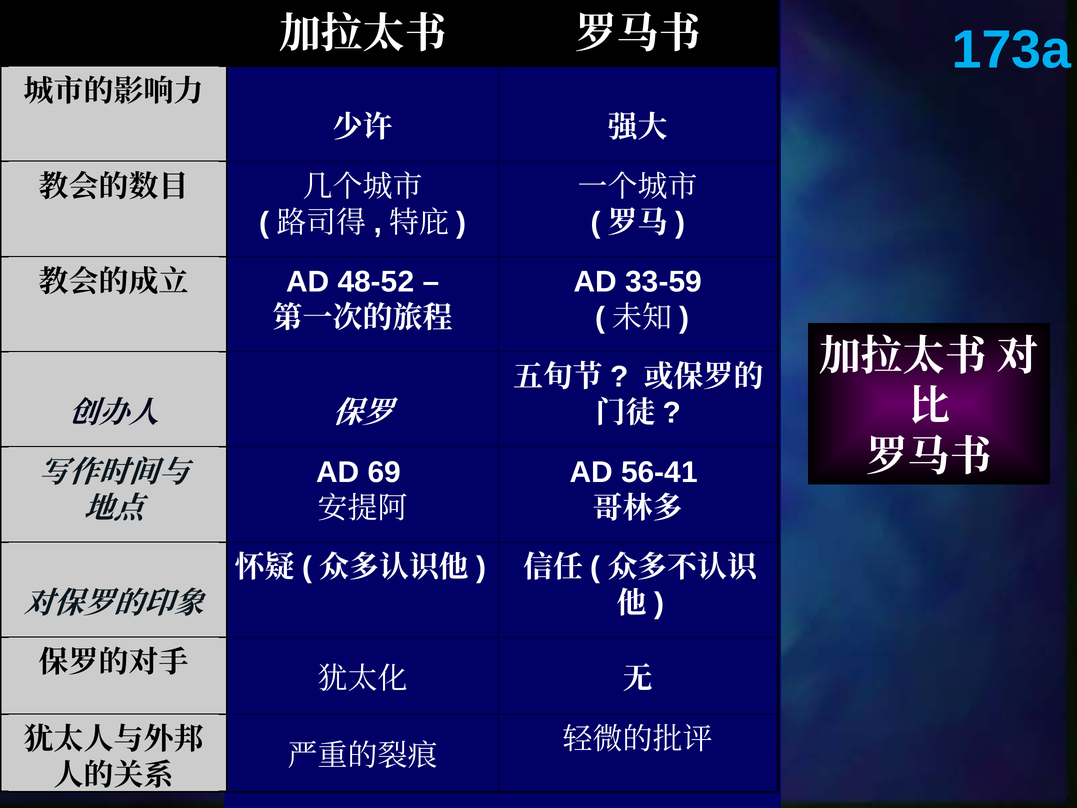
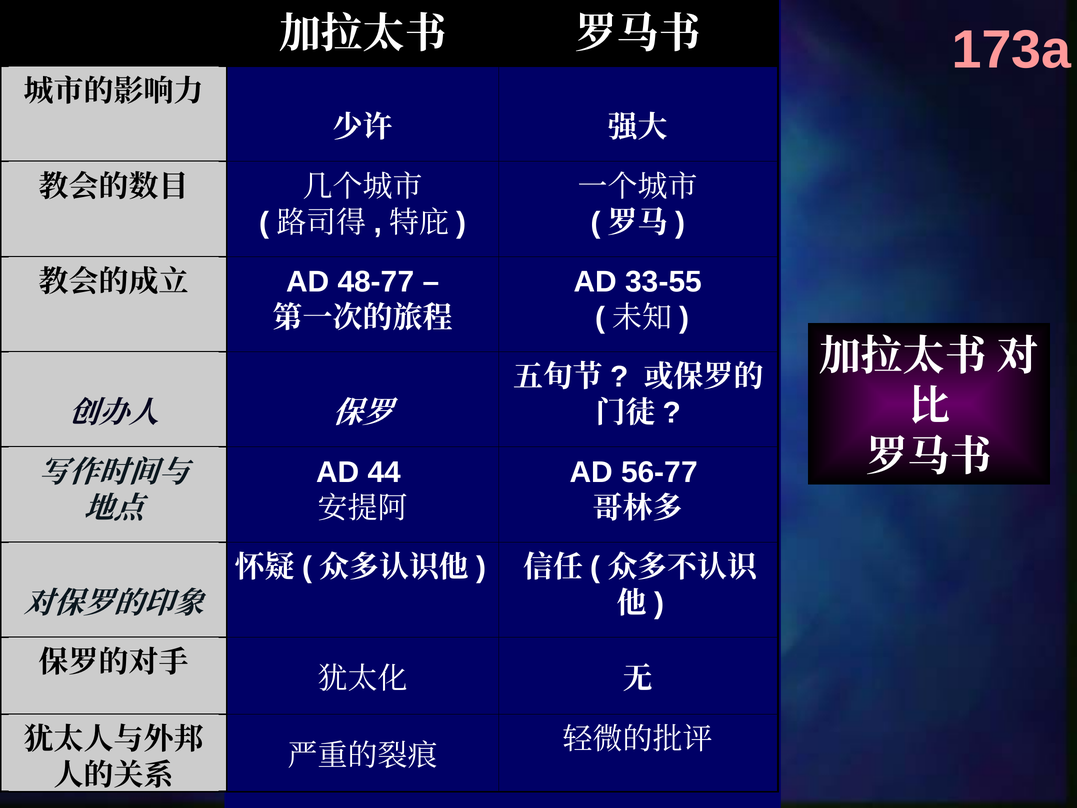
173a colour: light blue -> pink (1012, 50)
33-59: 33-59 -> 33-55 (664, 282)
48-52: 48-52 -> 48-77 (376, 282)
69: 69 -> 44 (384, 472)
56-41: 56-41 -> 56-77 (659, 472)
